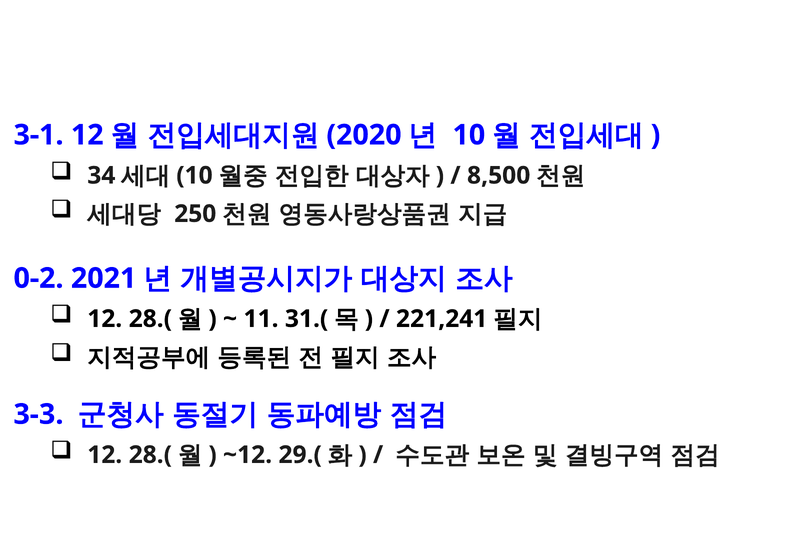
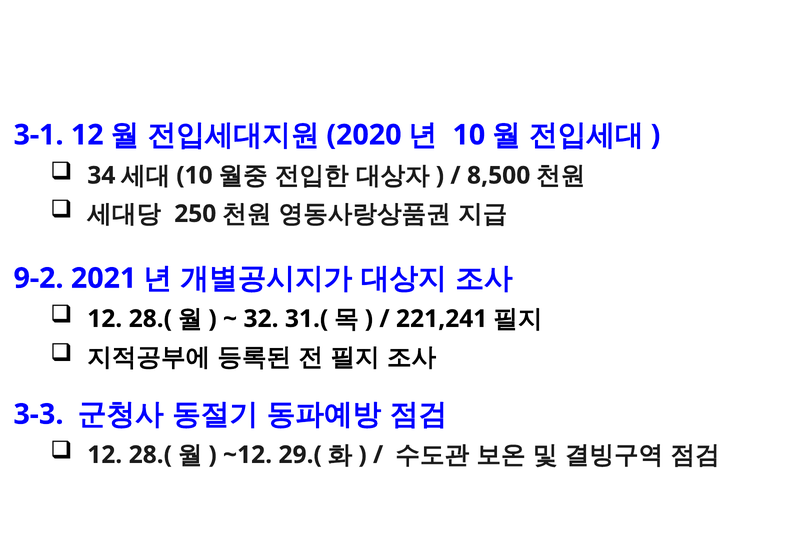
0-2: 0-2 -> 9-2 (39, 278)
11: 11 -> 32 (261, 319)
